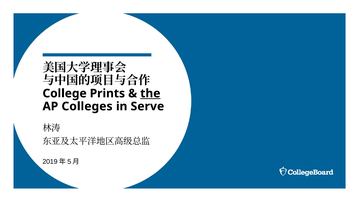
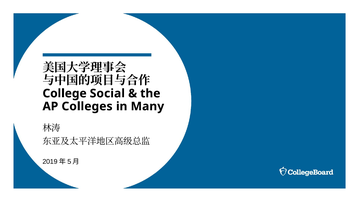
Prints: Prints -> Social (107, 93)
the underline: present -> none (150, 93)
Serve: Serve -> Many (147, 106)
